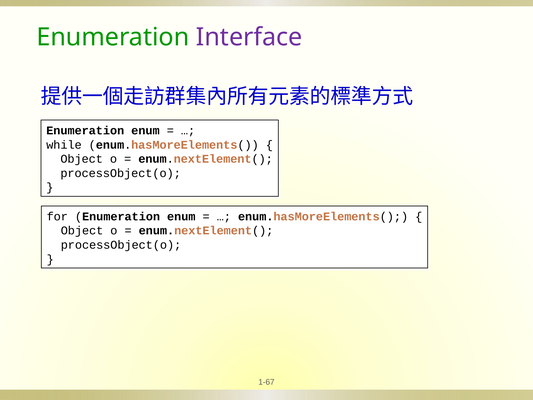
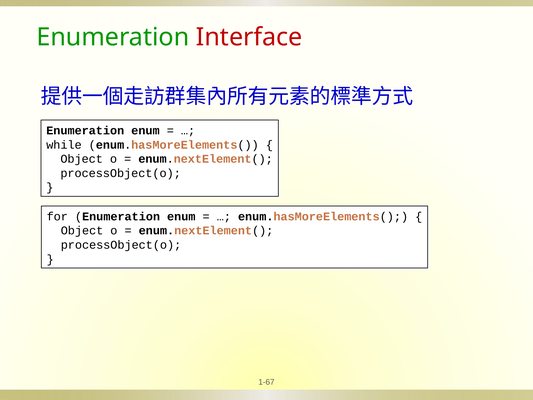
Interface colour: purple -> red (249, 37)
